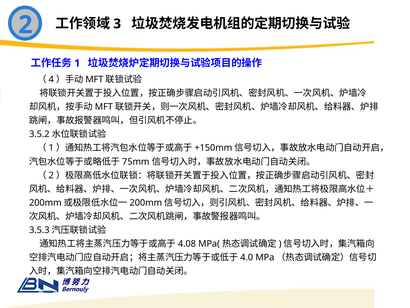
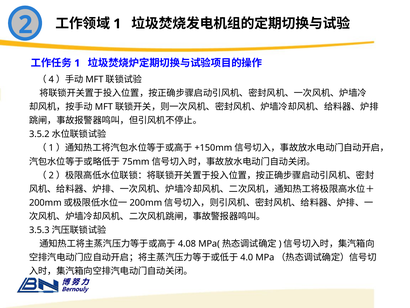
3: 3 -> 1 (117, 24)
